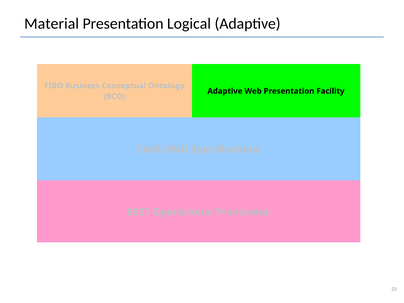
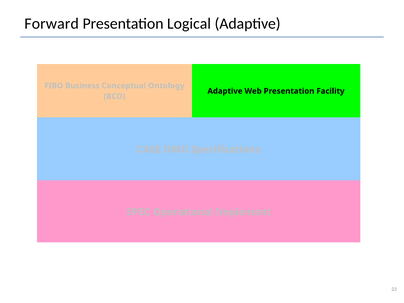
Material: Material -> Forward (52, 24)
BEST: BEST -> SPEC (138, 212)
Provisional: Provisional -> Implement (243, 212)
